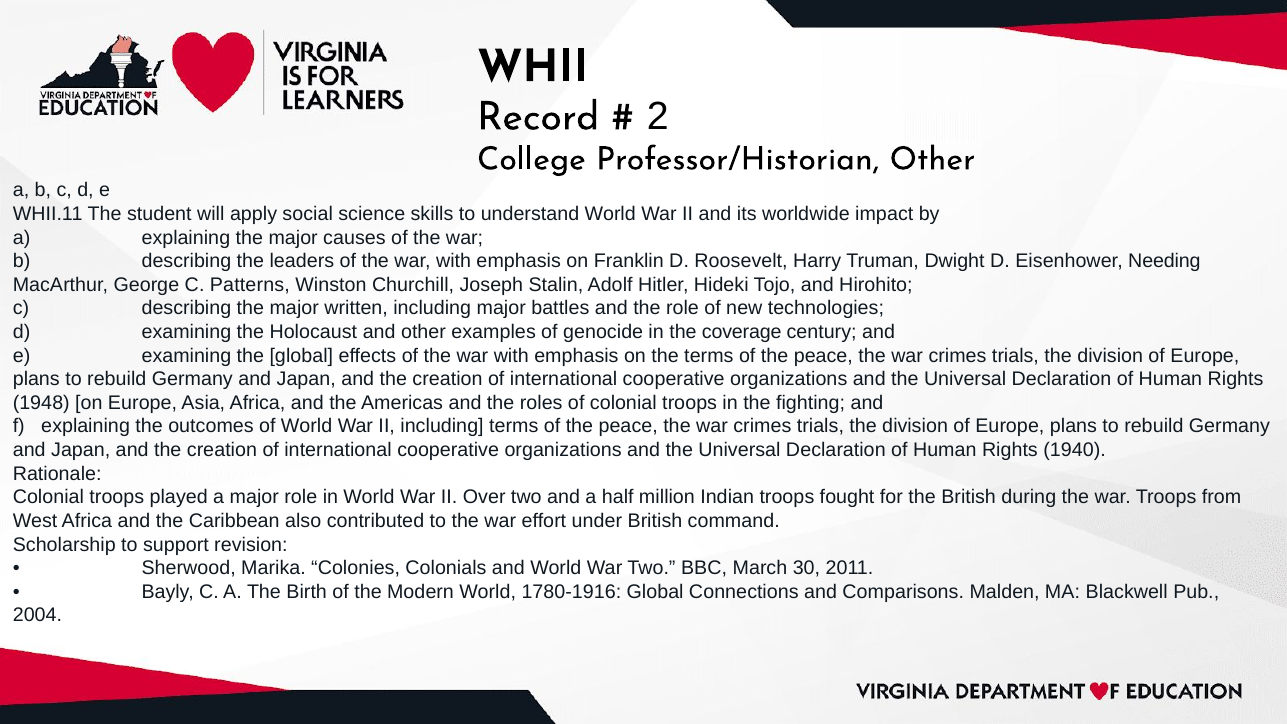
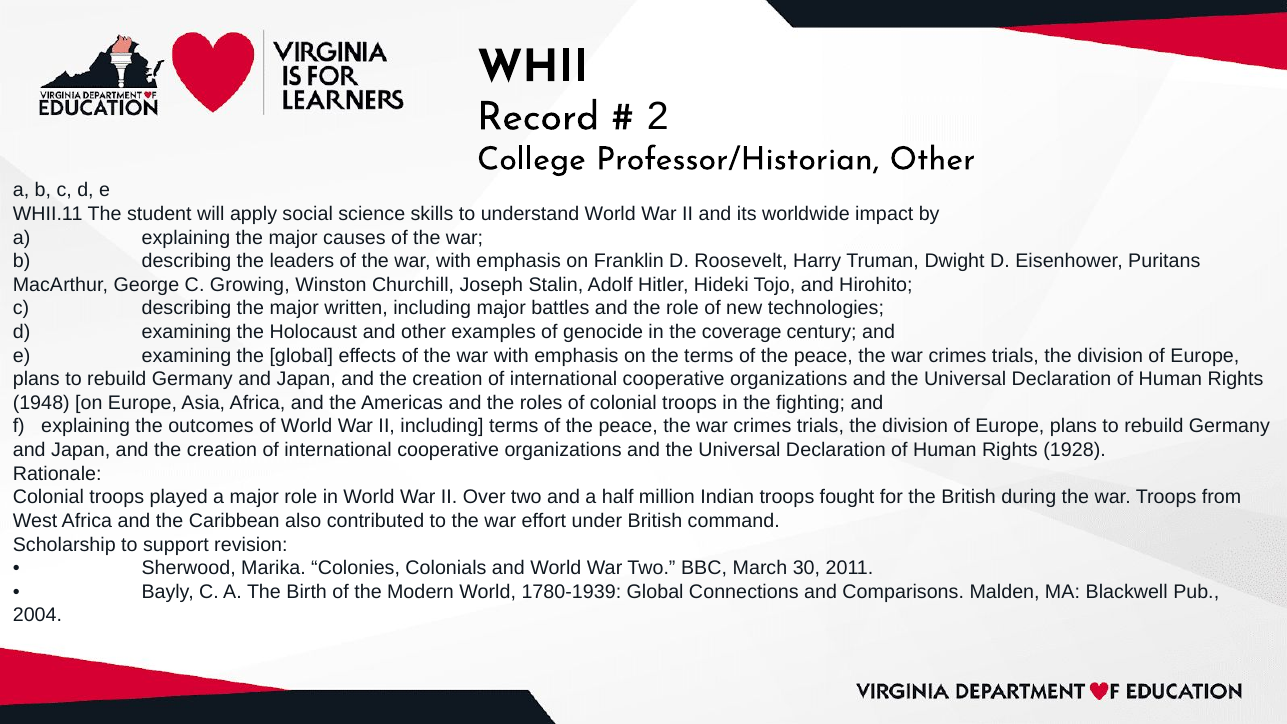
Needing: Needing -> Puritans (1164, 261)
Patterns: Patterns -> Growing (250, 285)
1940: 1940 -> 1928 (1075, 450)
1780-1916: 1780-1916 -> 1780-1939 (571, 592)
